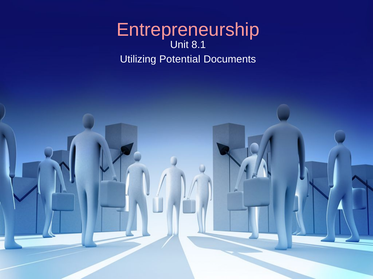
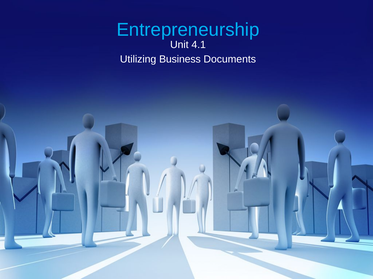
Entrepreneurship colour: pink -> light blue (188, 30)
8.1: 8.1 -> 4.1 (199, 45)
Potential: Potential -> Business (180, 59)
